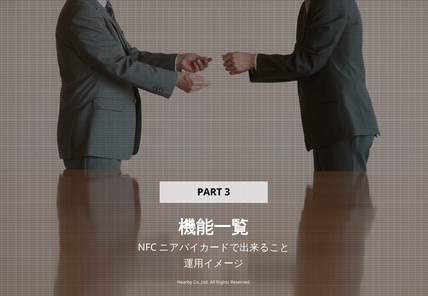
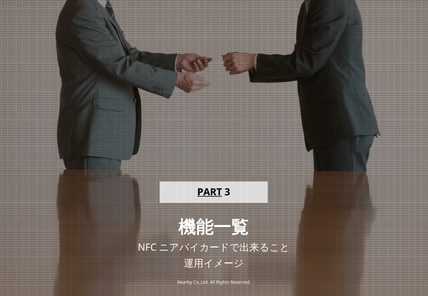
PART underline: none -> present (210, 192)
